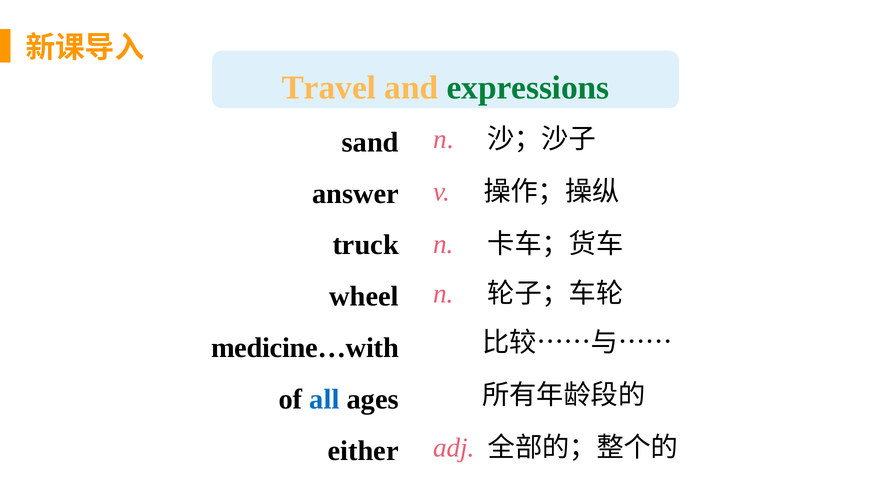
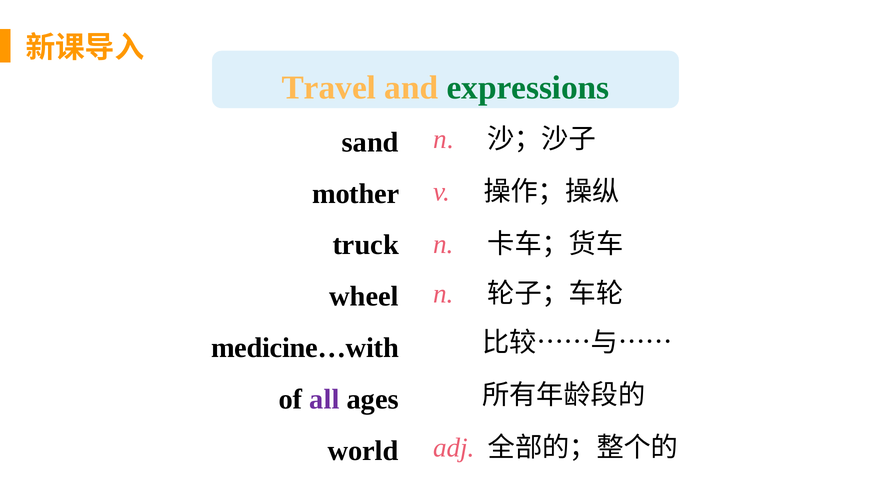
answer: answer -> mother (356, 194)
all colour: blue -> purple (324, 400)
either: either -> world (363, 451)
